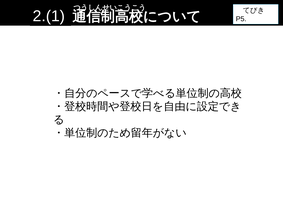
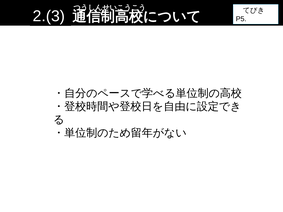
2.(1: 2.(1 -> 2.(3 (49, 16)
